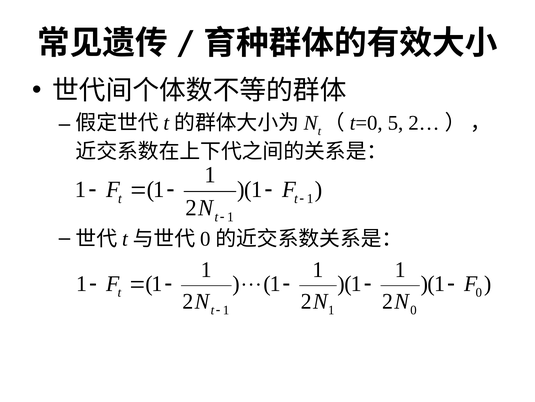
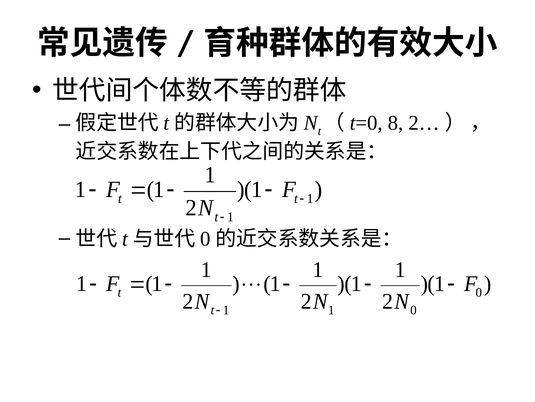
5: 5 -> 8 (396, 123)
